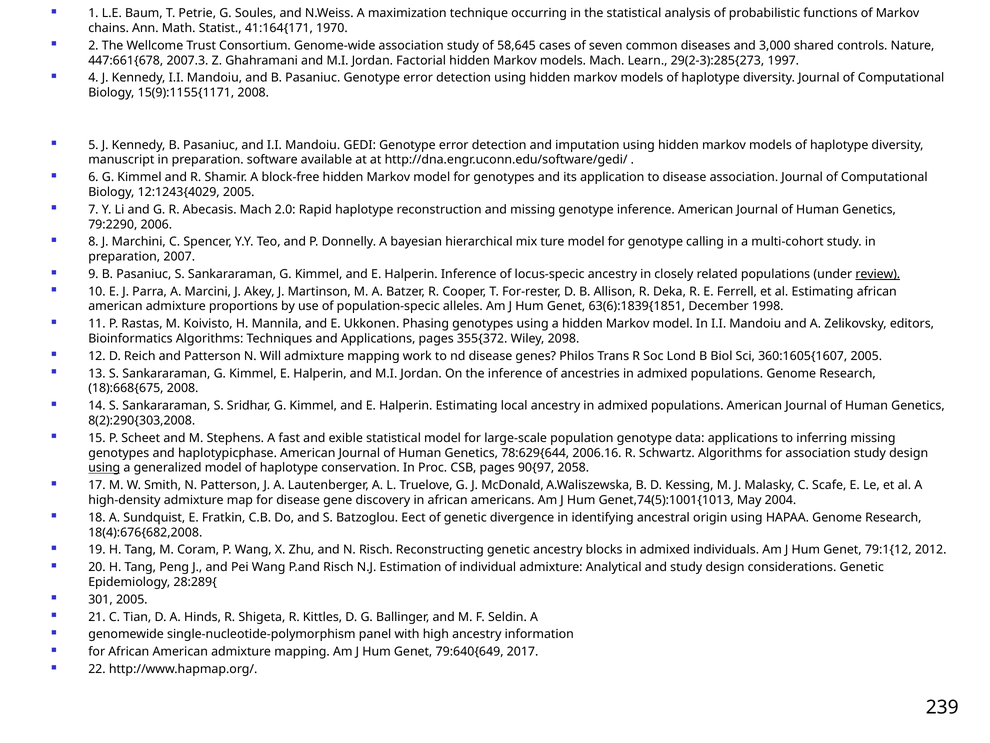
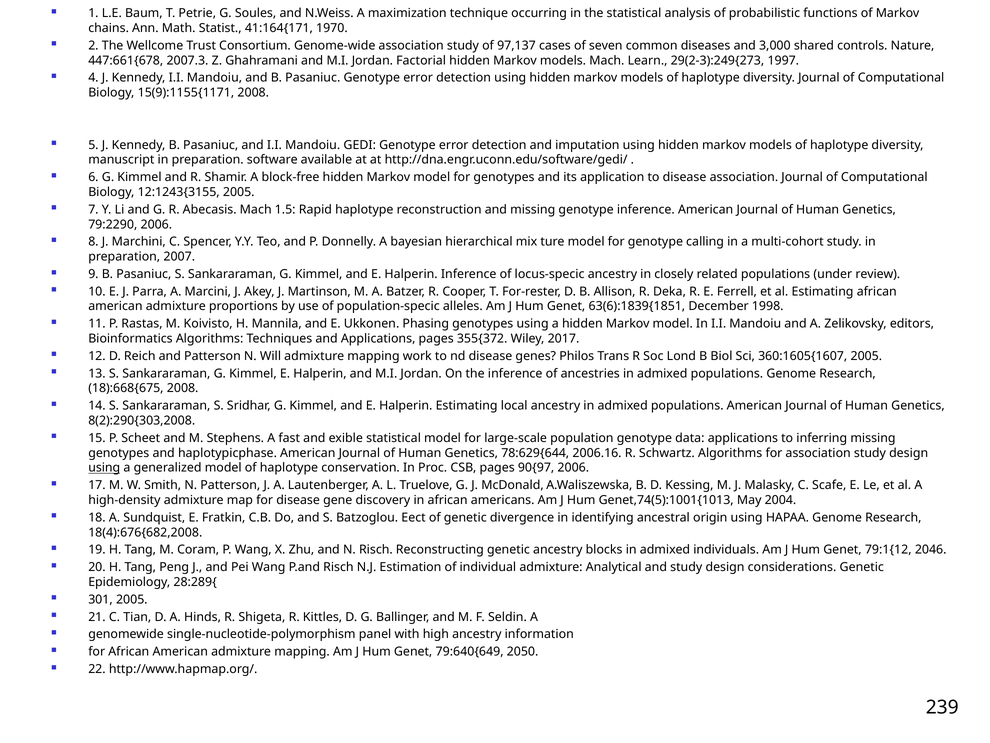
58,645: 58,645 -> 97,137 (516, 46)
29(2-3):285{273: 29(2-3):285{273 -> 29(2-3):249{273 (717, 60)
12:1243{4029: 12:1243{4029 -> 12:1243{3155 (179, 192)
2.0: 2.0 -> 1.5 (285, 209)
review underline: present -> none (878, 274)
2098: 2098 -> 2017 (563, 338)
90{97 2058: 2058 -> 2006 (573, 468)
2012: 2012 -> 2046 (931, 549)
2017: 2017 -> 2050 (523, 651)
